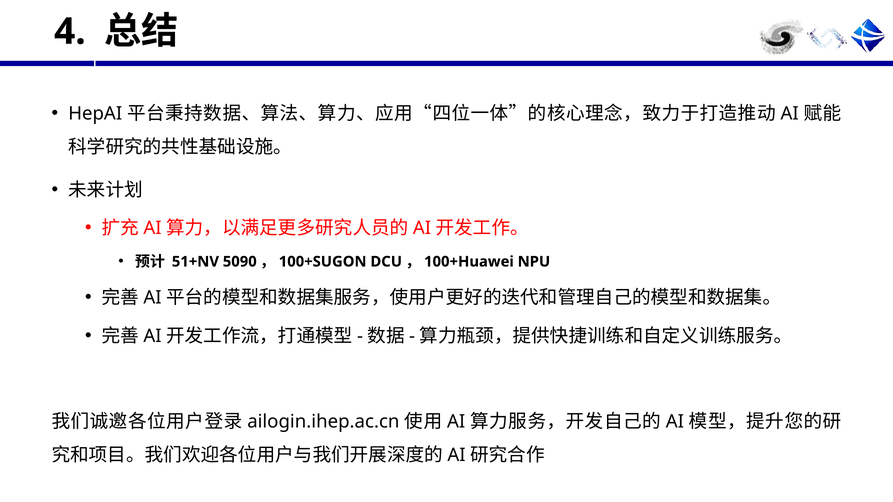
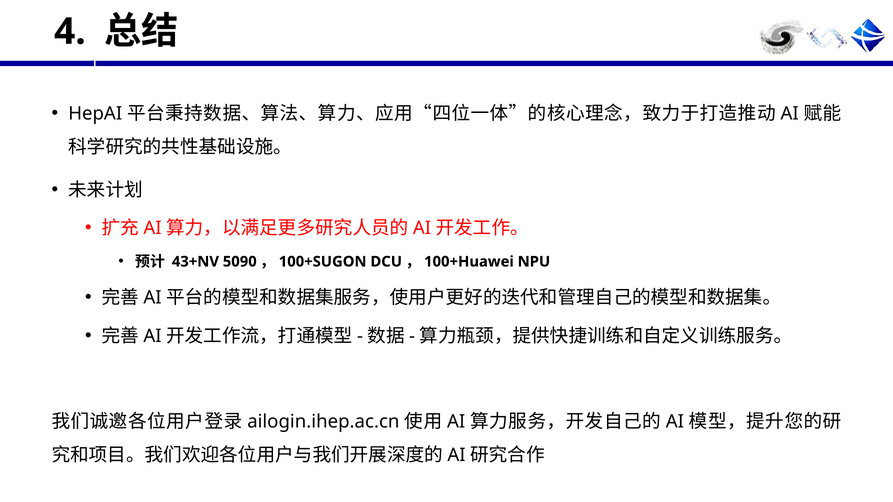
51+NV: 51+NV -> 43+NV (195, 262)
